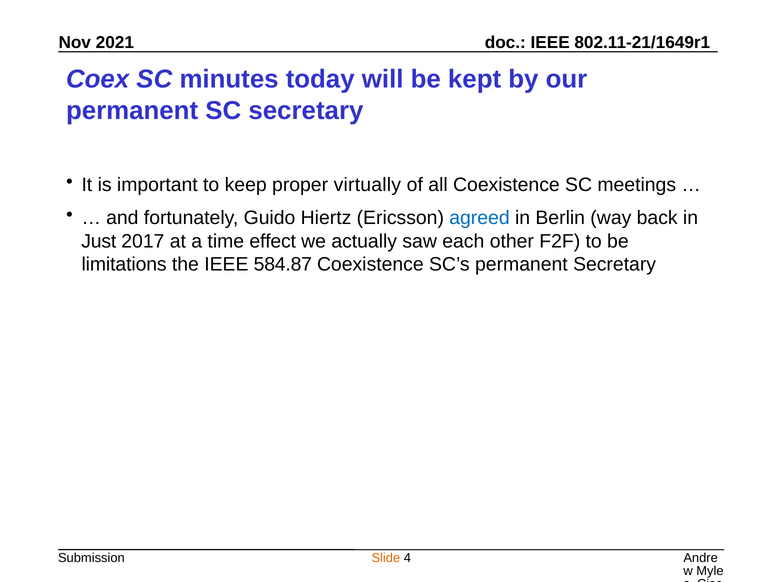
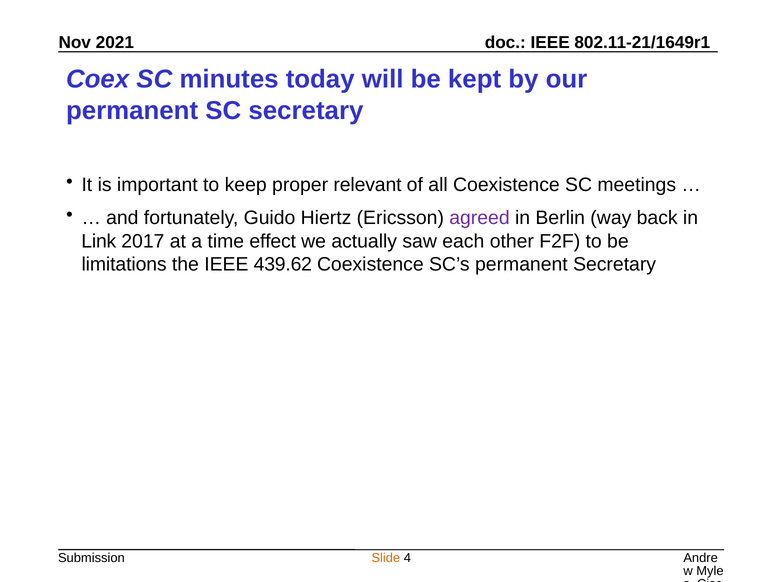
virtually: virtually -> relevant (368, 185)
agreed colour: blue -> purple (479, 218)
Just: Just -> Link (99, 241)
584.87: 584.87 -> 439.62 (283, 265)
